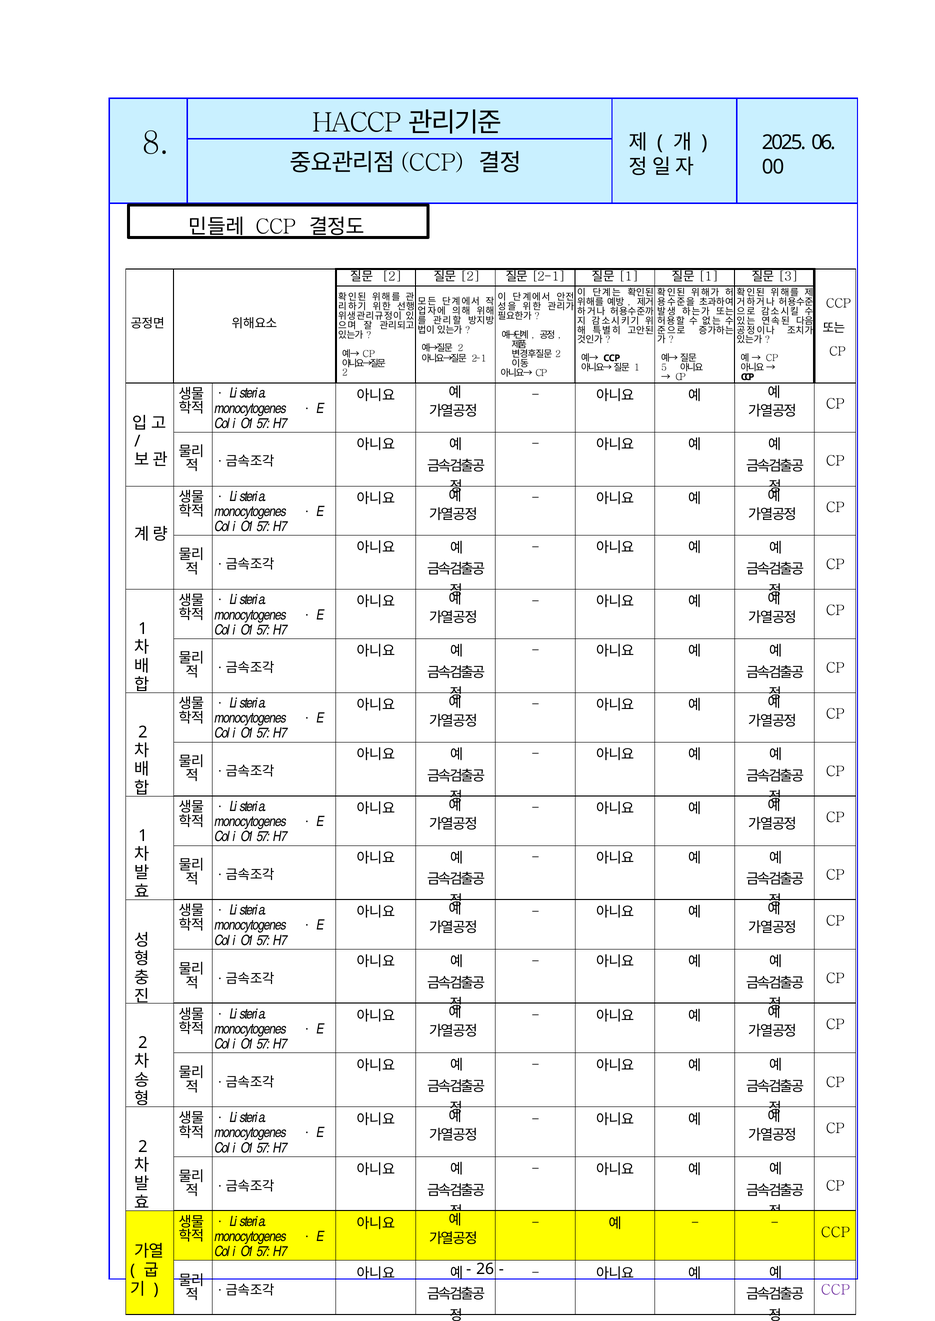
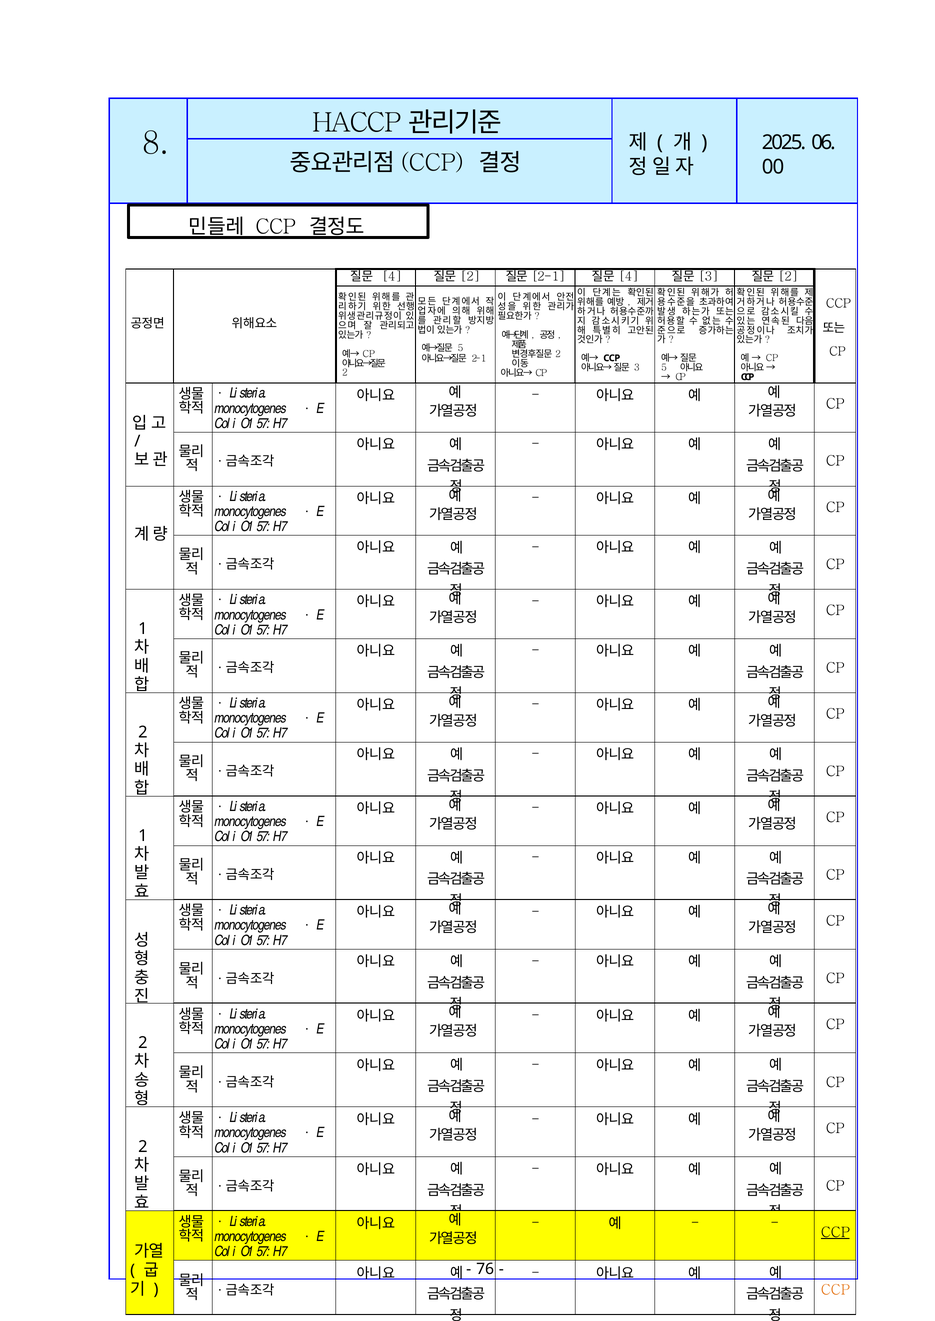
2: 2 -> 4 (392, 277)
1: 1 -> 4 (629, 277)
1: 1 -> 3 (708, 277)
3: 3 -> 2 (788, 277)
2: 2 -> 5 (460, 348)
1: 1 -> 3 (637, 368)
CCP underline: none -> present (836, 1233)
26: 26 -> 76 (485, 1270)
CCP colour: purple -> orange (836, 1291)
